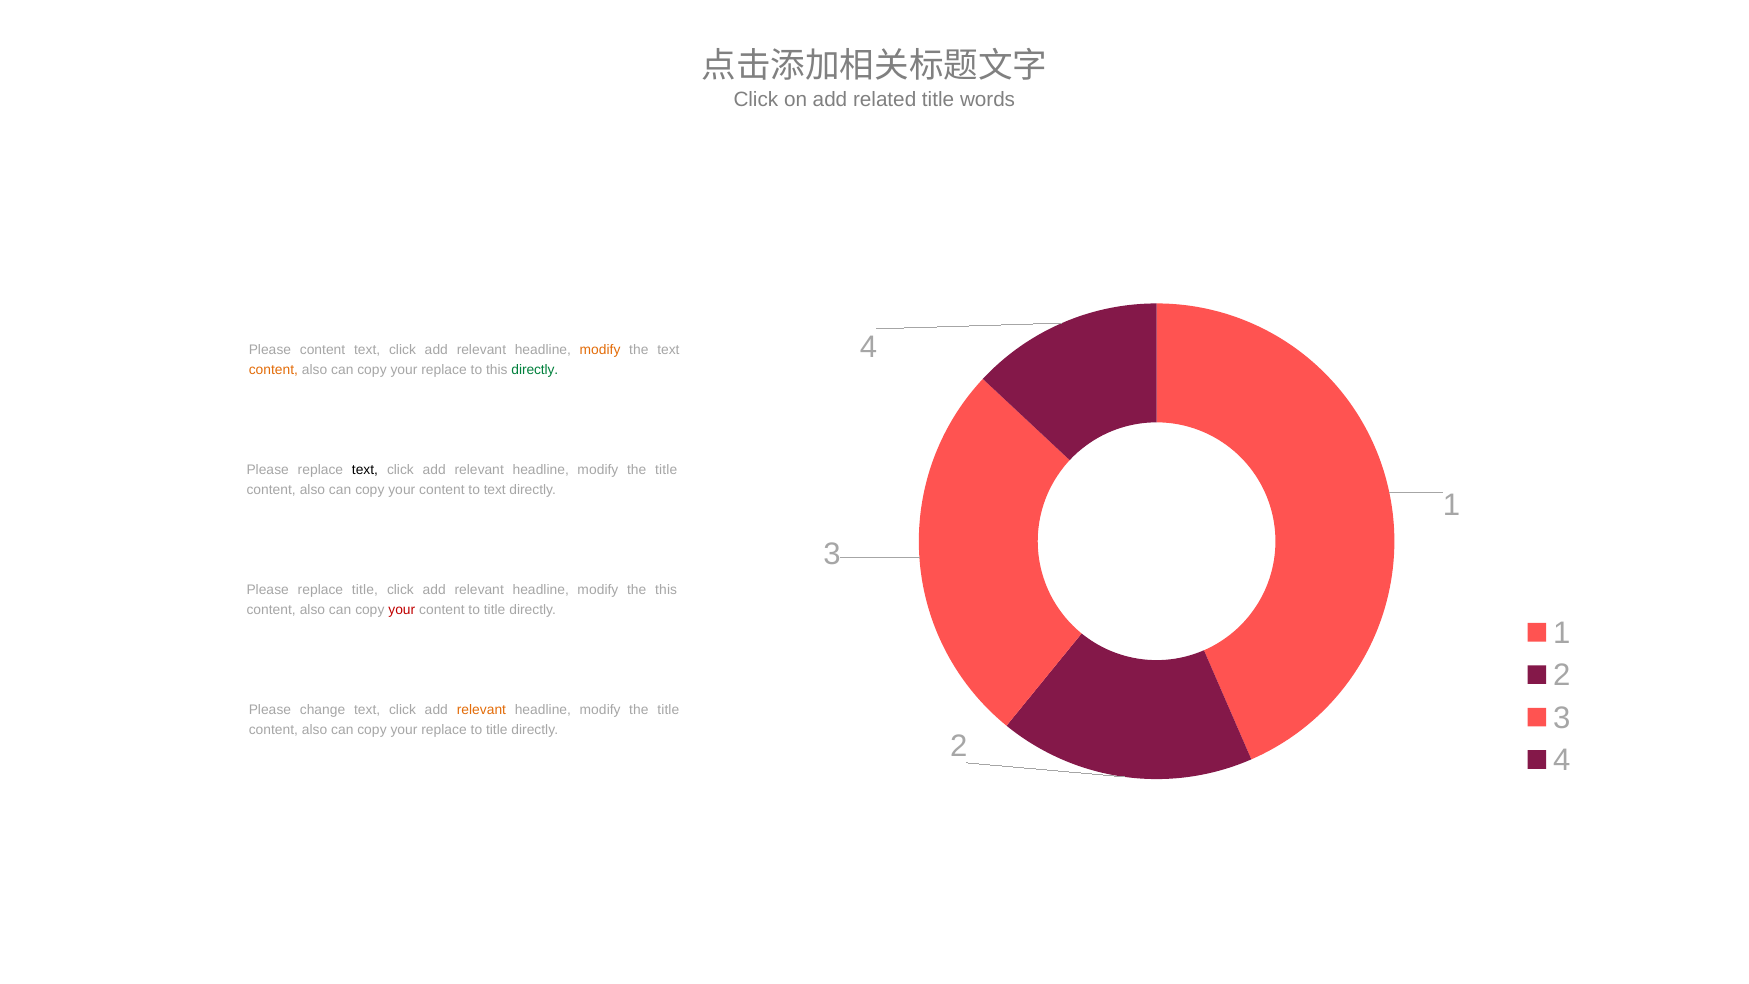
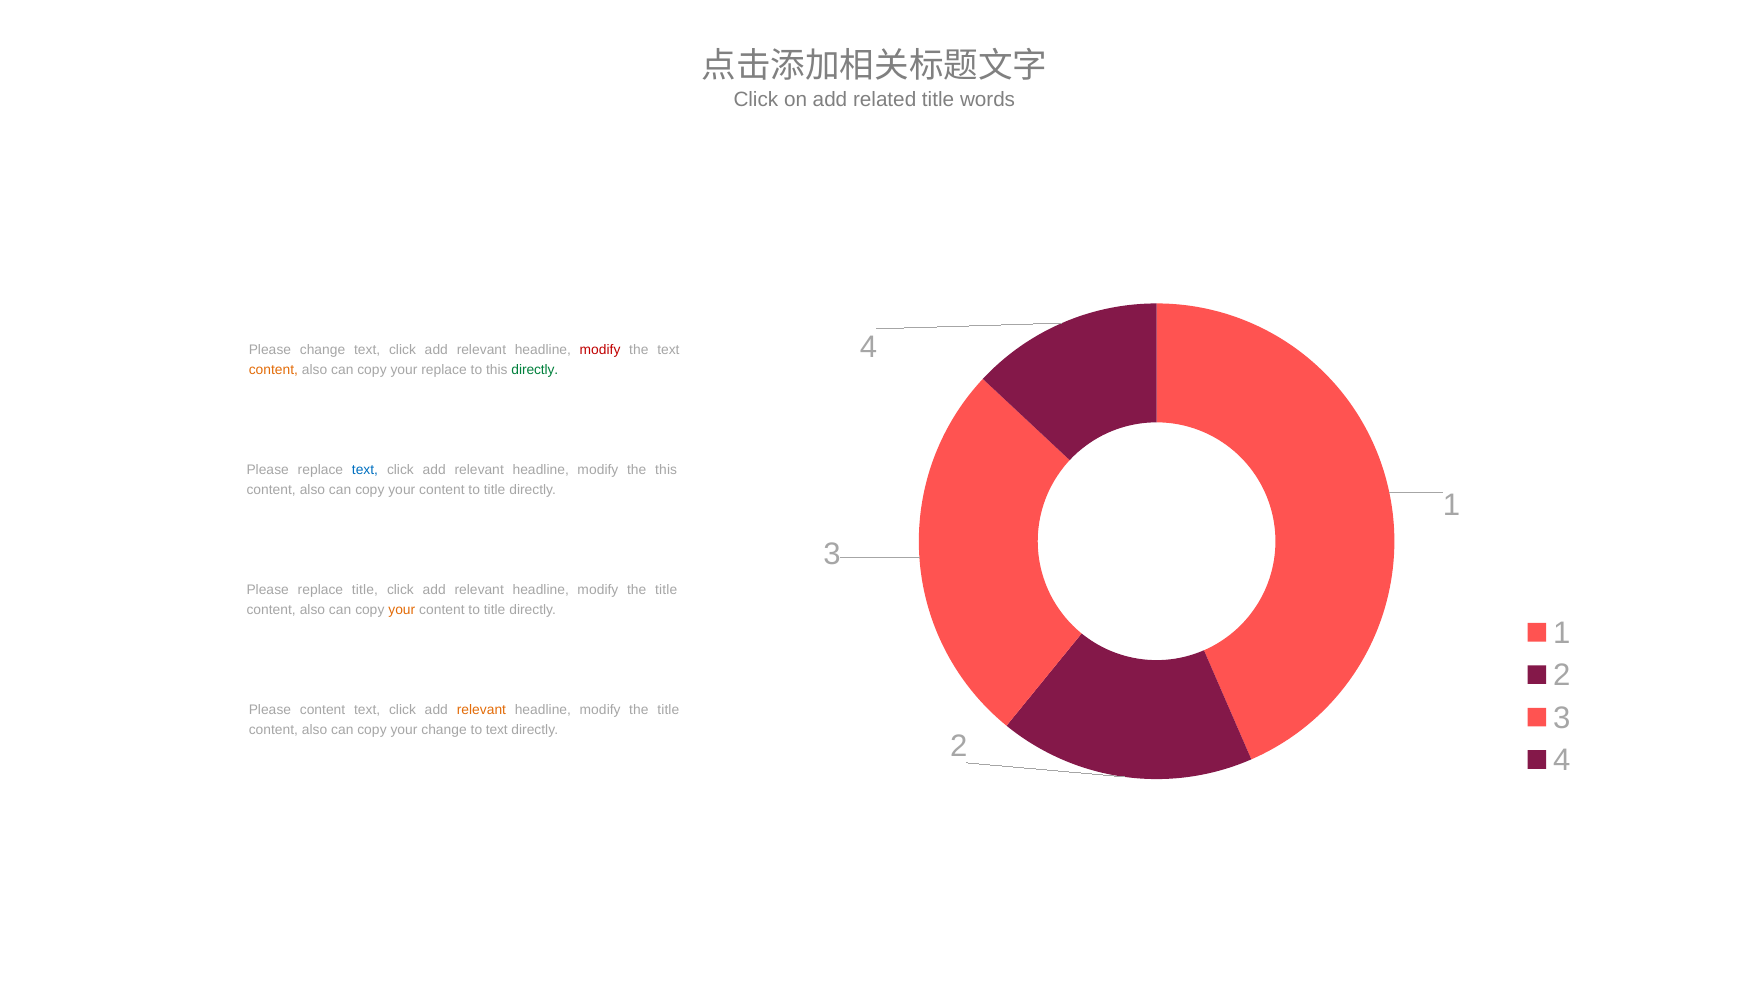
Please content: content -> change (323, 350)
modify colour: orange -> red (600, 350)
text colour: black -> blue (365, 470)
title: title -> this (666, 470)
text: text -> title (495, 490)
this: this -> title (666, 590)
your colour: red -> orange (402, 610)
Please change: change -> content (323, 710)
replace: replace -> change (444, 730)
title: title -> text (497, 730)
